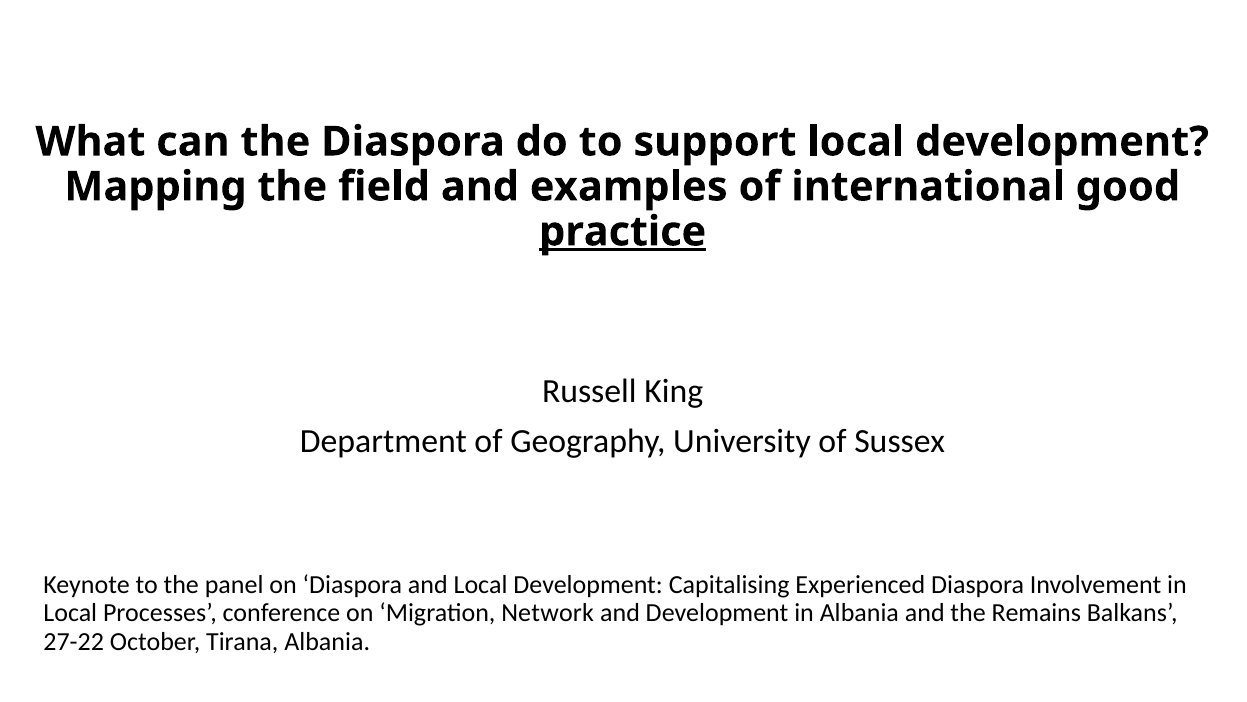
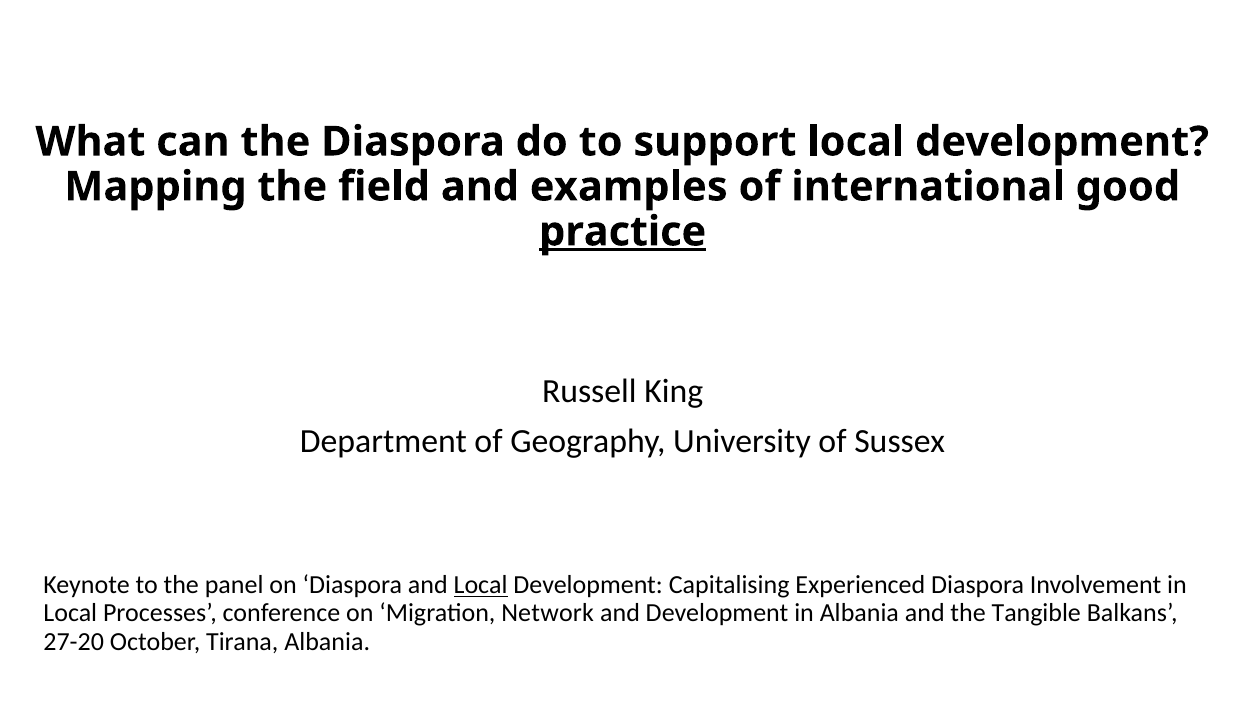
Local underline: none -> present (481, 585)
Remains: Remains -> Tangible (1036, 613)
27-22: 27-22 -> 27-20 (74, 641)
